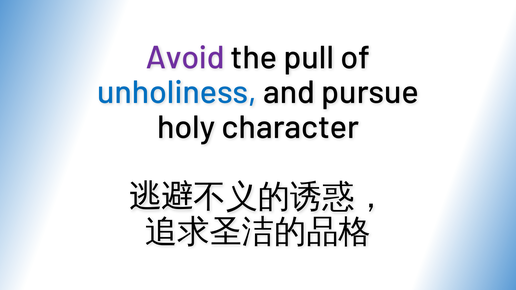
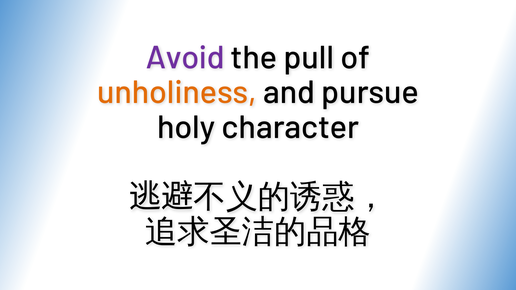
unholiness colour: blue -> orange (177, 93)
